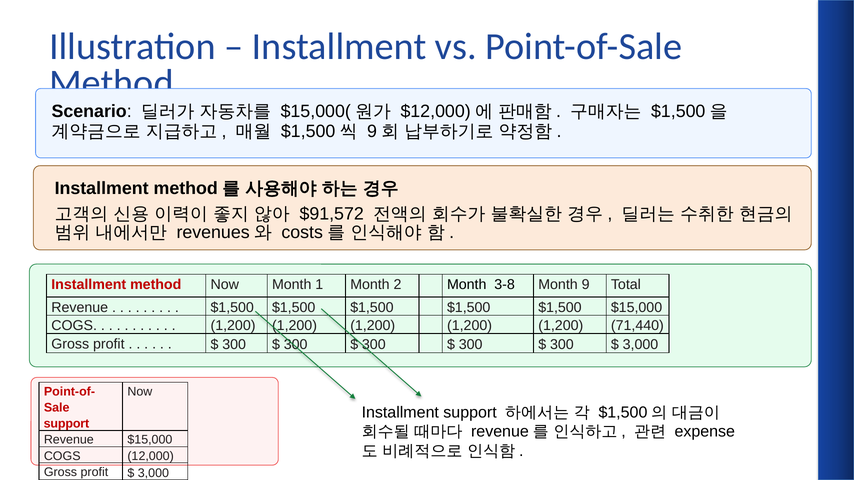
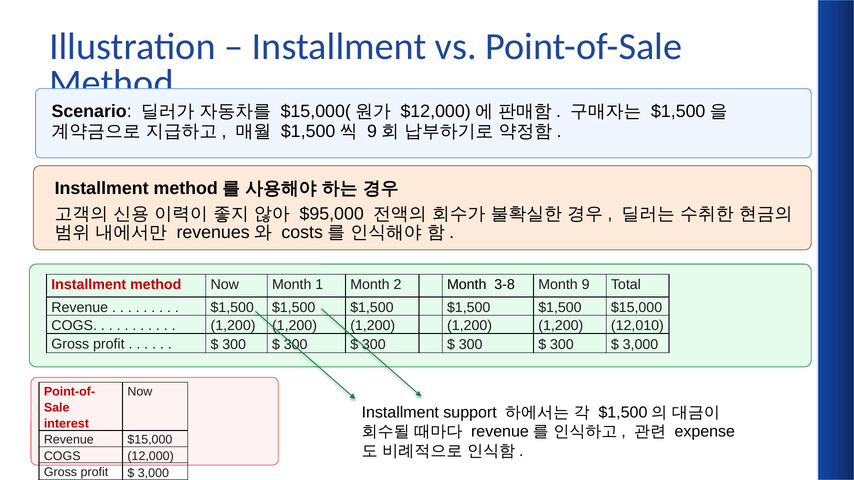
$91,572: $91,572 -> $95,000 (332, 214)
71,440: 71,440 -> 12,010 (637, 326)
support: support -> interest (66, 424)
